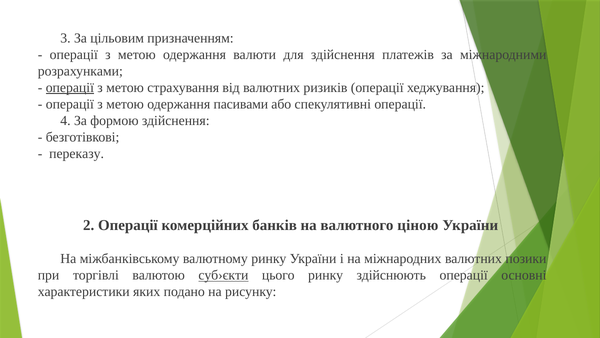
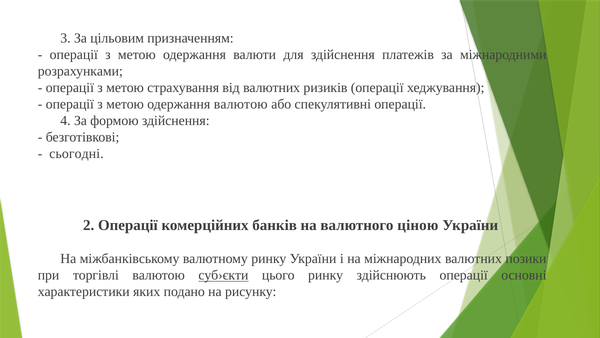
операції underline: present -> none (70, 88)
одержання пасивами: пасивами -> валютою (241, 104)
переказу: переказу -> сьогодні (77, 154)
